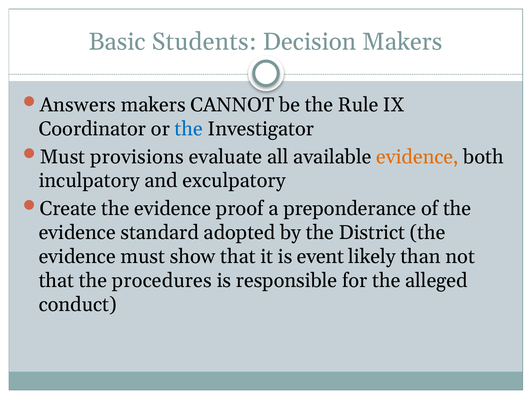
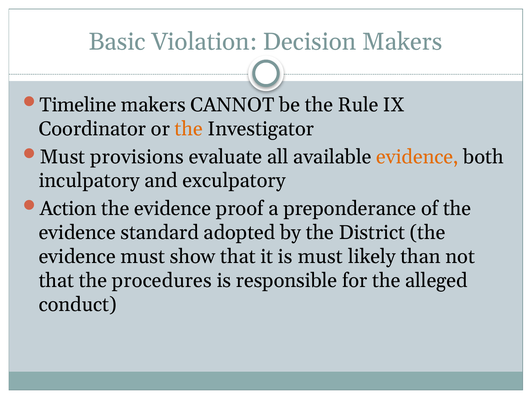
Students: Students -> Violation (204, 42)
Answers: Answers -> Timeline (78, 105)
the colour: blue -> orange (189, 129)
Create: Create -> Action (68, 209)
is event: event -> must (320, 257)
